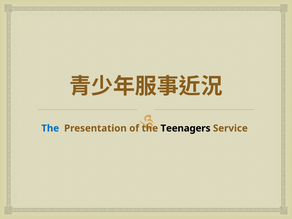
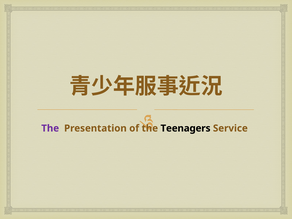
The colour: blue -> purple (50, 128)
